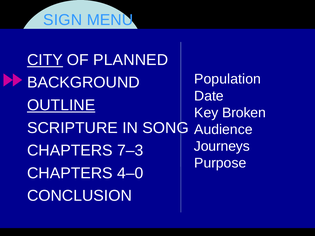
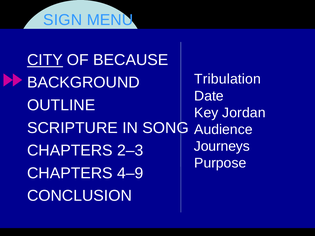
PLANNED: PLANNED -> BECAUSE (131, 60)
Population: Population -> Tribulation (228, 79)
OUTLINE underline: present -> none (61, 105)
Broken: Broken -> Jordan (244, 113)
7–3: 7–3 -> 2–3 (130, 151)
4–0: 4–0 -> 4–9 (130, 173)
